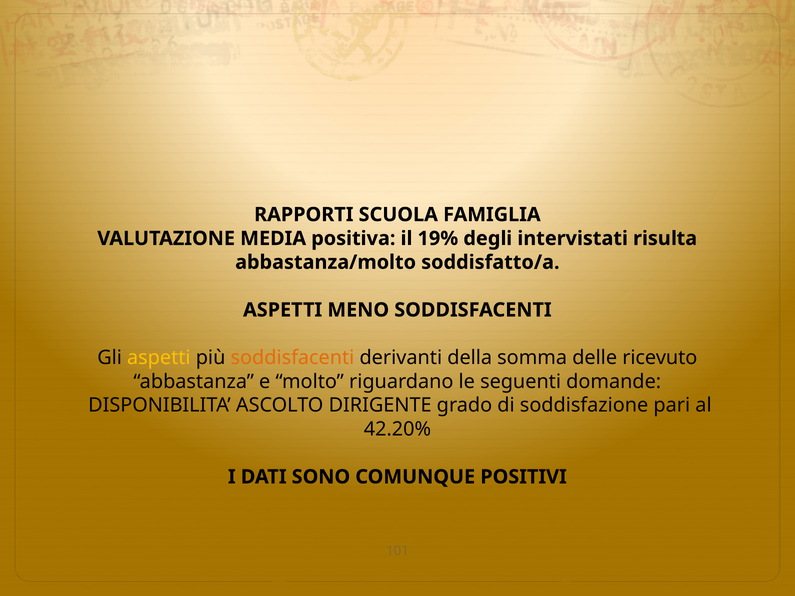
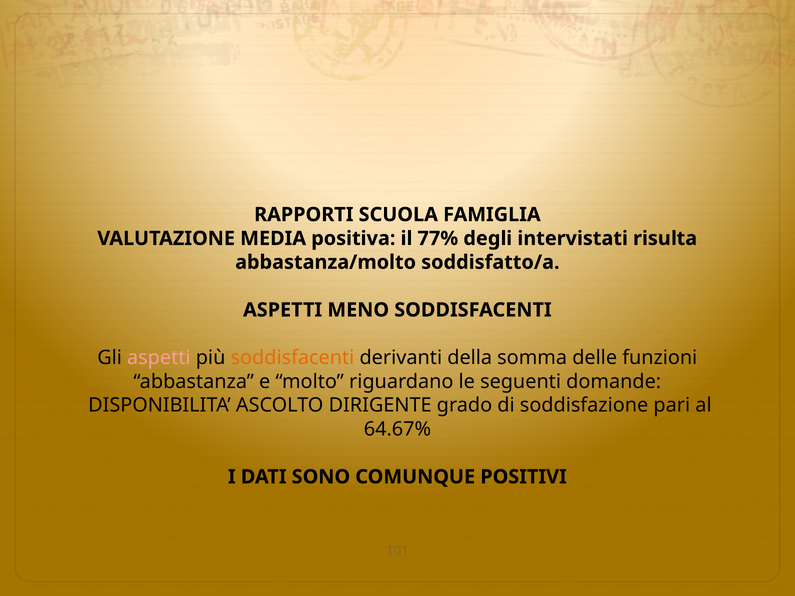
19%: 19% -> 77% (438, 239)
aspetti colour: yellow -> pink (159, 358)
ricevuto: ricevuto -> funzioni (660, 358)
42.20%: 42.20% -> 64.67% (397, 429)
